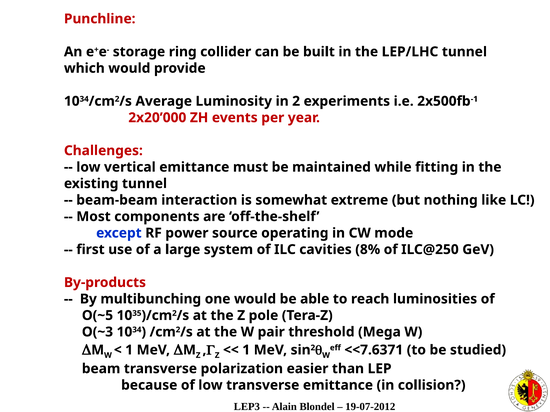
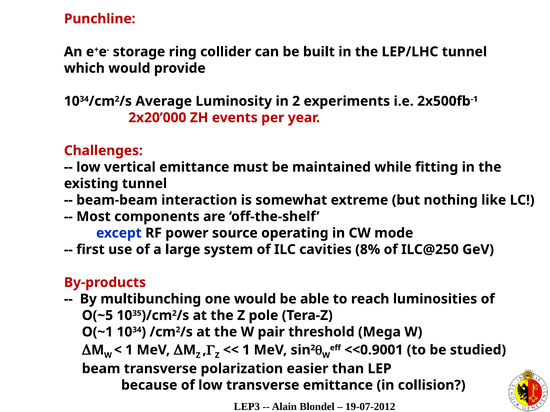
O(~3: O(~3 -> O(~1 (97, 332)
<<7.6371: <<7.6371 -> <<0.9001 (374, 350)
